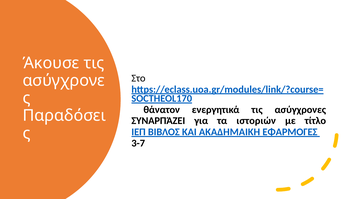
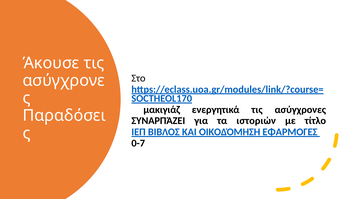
θάνατον: θάνατον -> μακιγιάζ (162, 109)
ΑΚΑΔΗΜΑΙΚΗ: ΑΚΑΔΗΜΑΙΚΗ -> ΟΙΚΟΔΌΜΗΣΗ (230, 132)
3-7: 3-7 -> 0-7 (138, 143)
